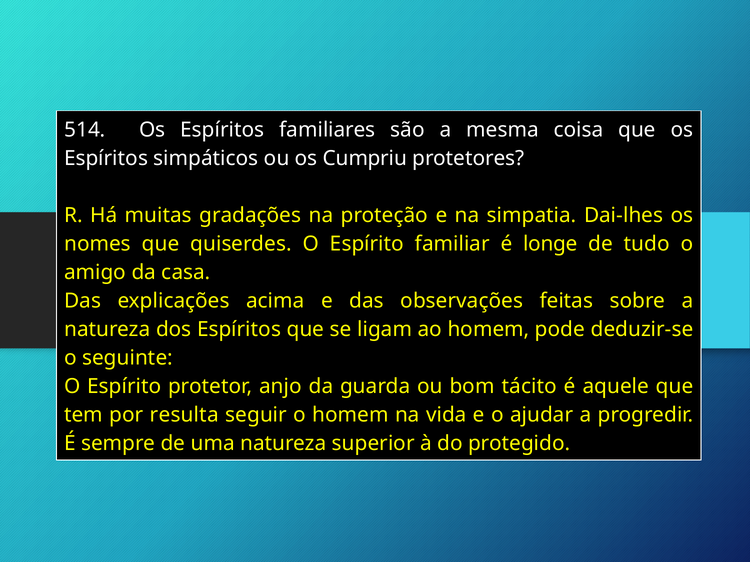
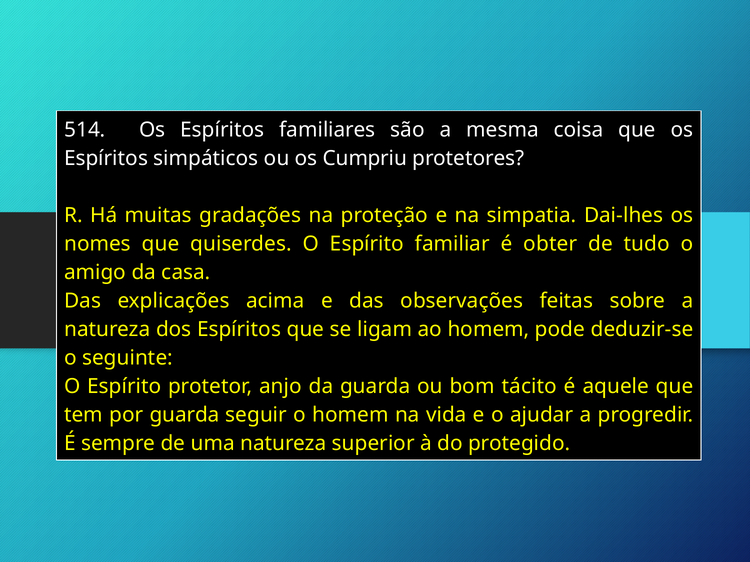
longe: longe -> obter (550, 244)
por resulta: resulta -> guarda (185, 415)
